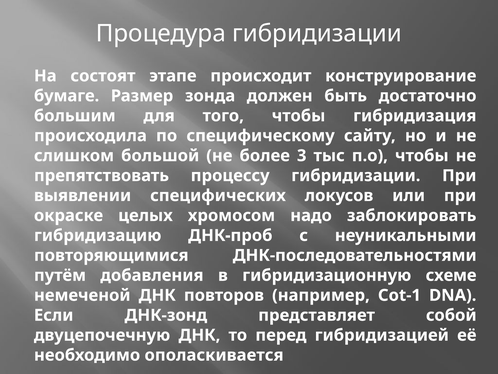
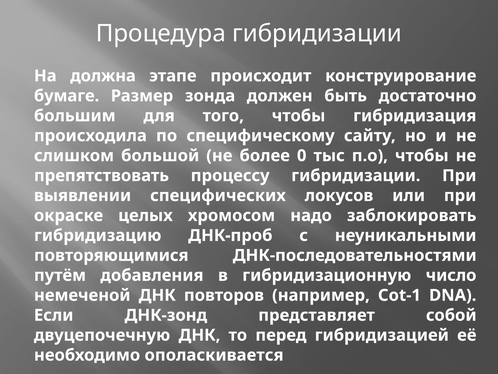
состоят: состоят -> должна (103, 76)
3: 3 -> 0 (302, 155)
схеме: схеме -> число (451, 275)
